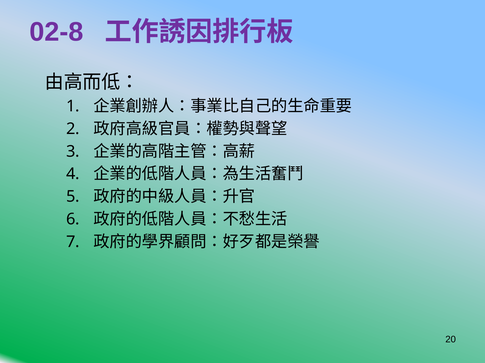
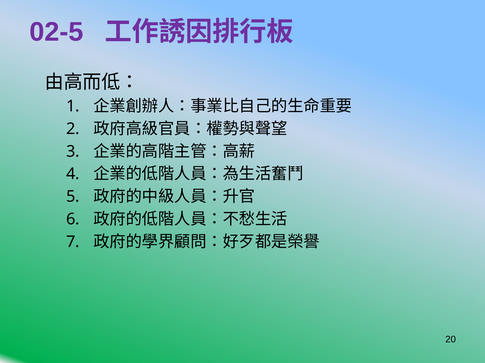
02-8: 02-8 -> 02-5 (57, 32)
